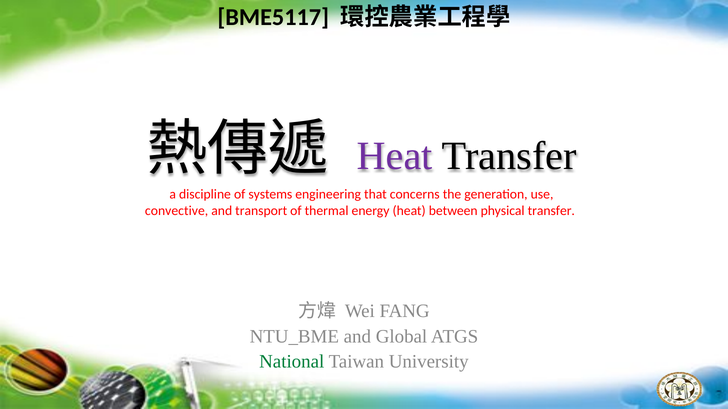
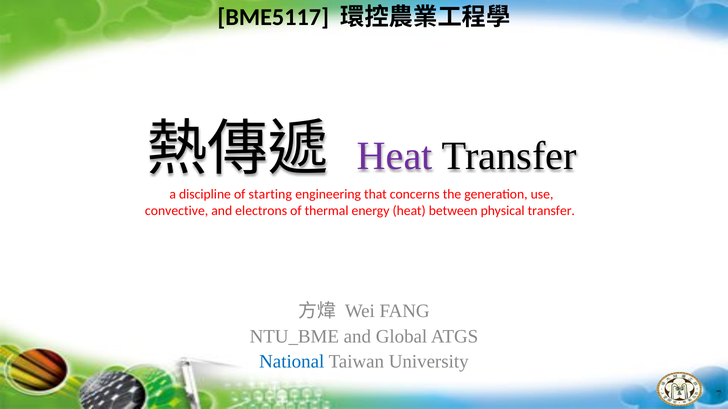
systems: systems -> starting (270, 195)
transport: transport -> electrons (261, 211)
National colour: green -> blue (292, 362)
